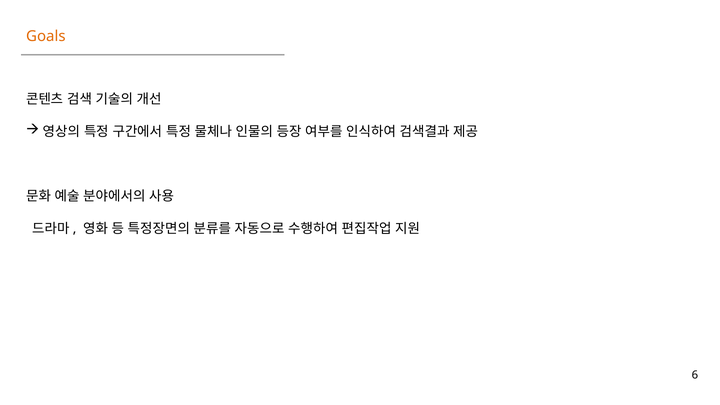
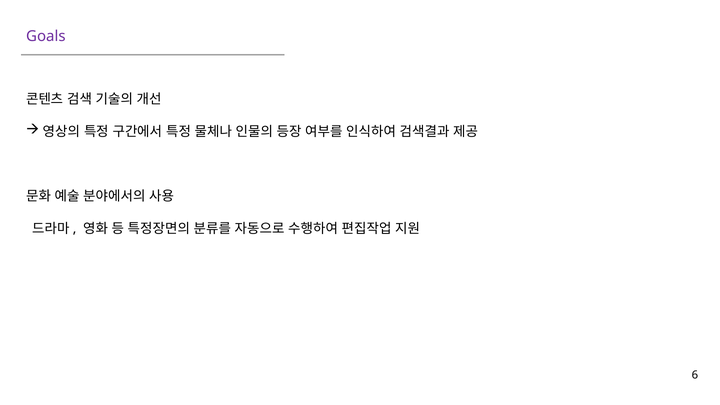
Goals colour: orange -> purple (46, 37)
